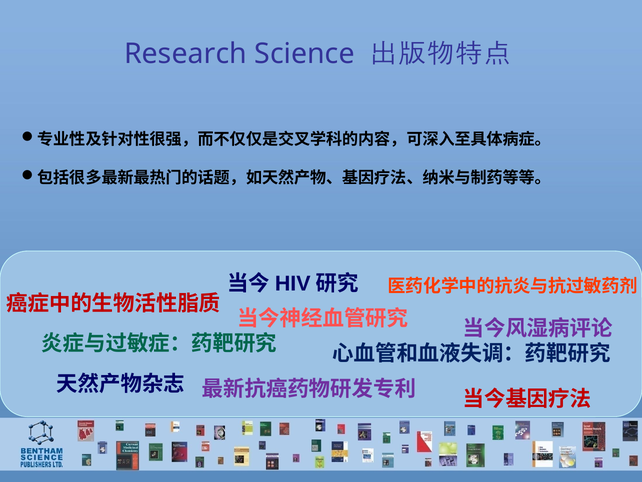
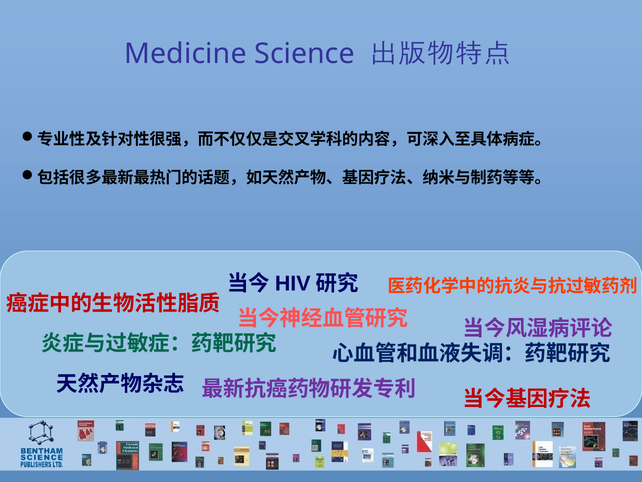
Research: Research -> Medicine (185, 54)
